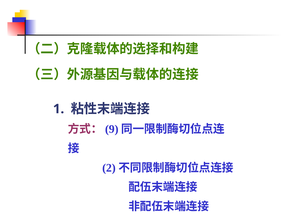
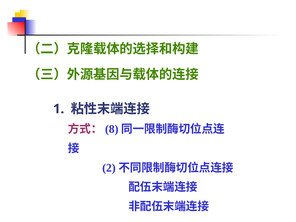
9: 9 -> 8 (112, 129)
